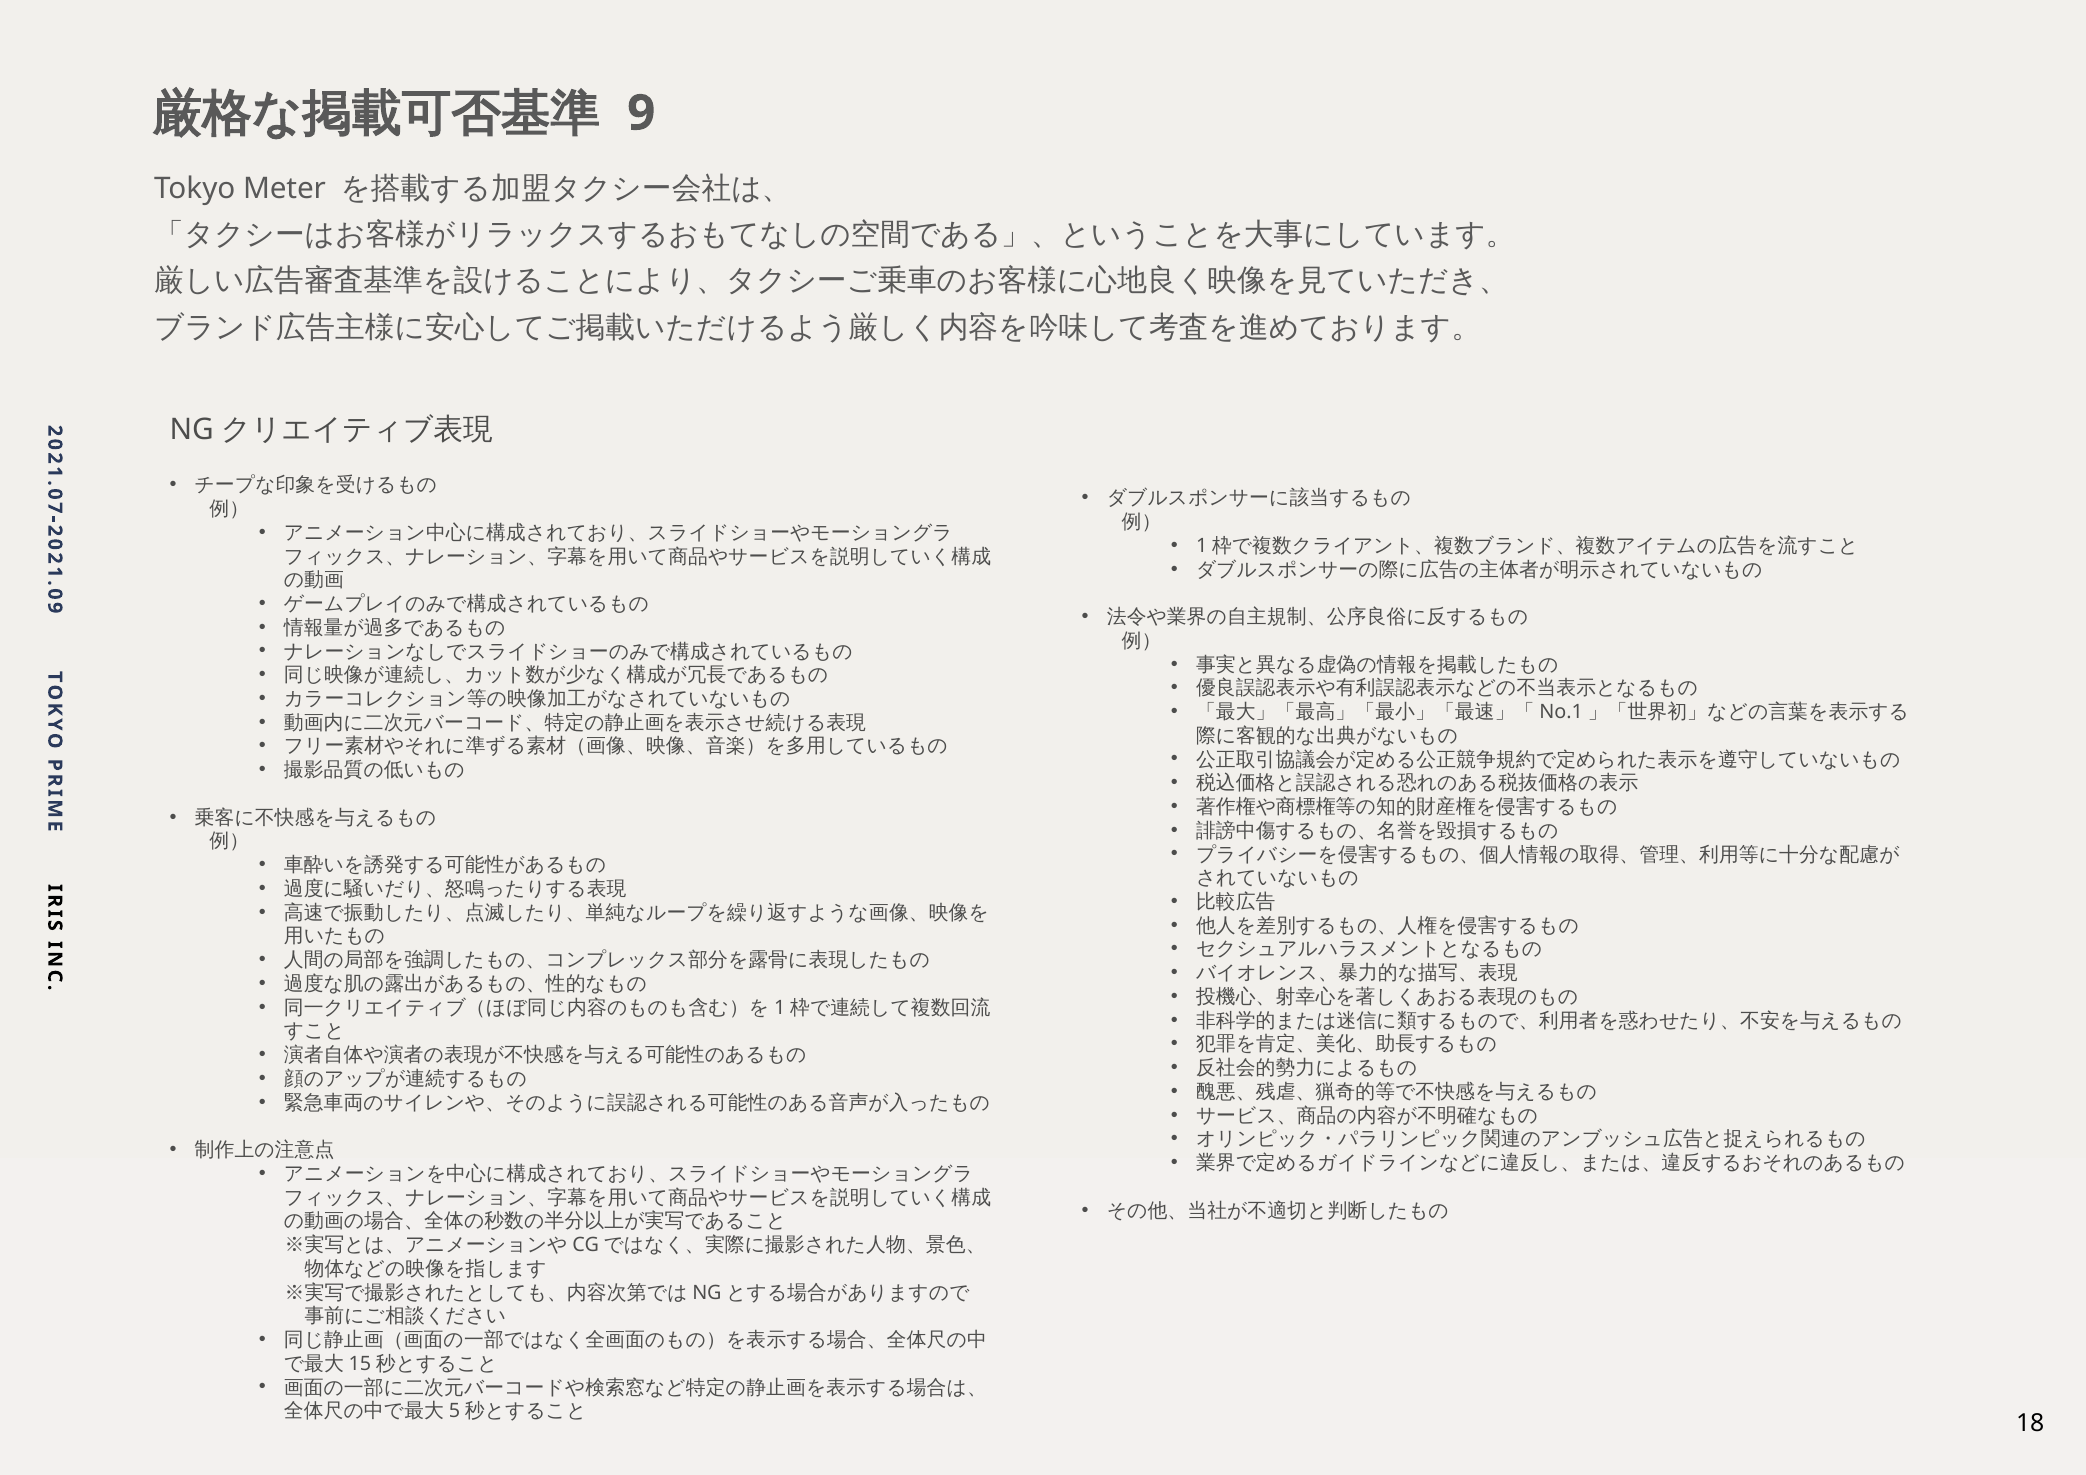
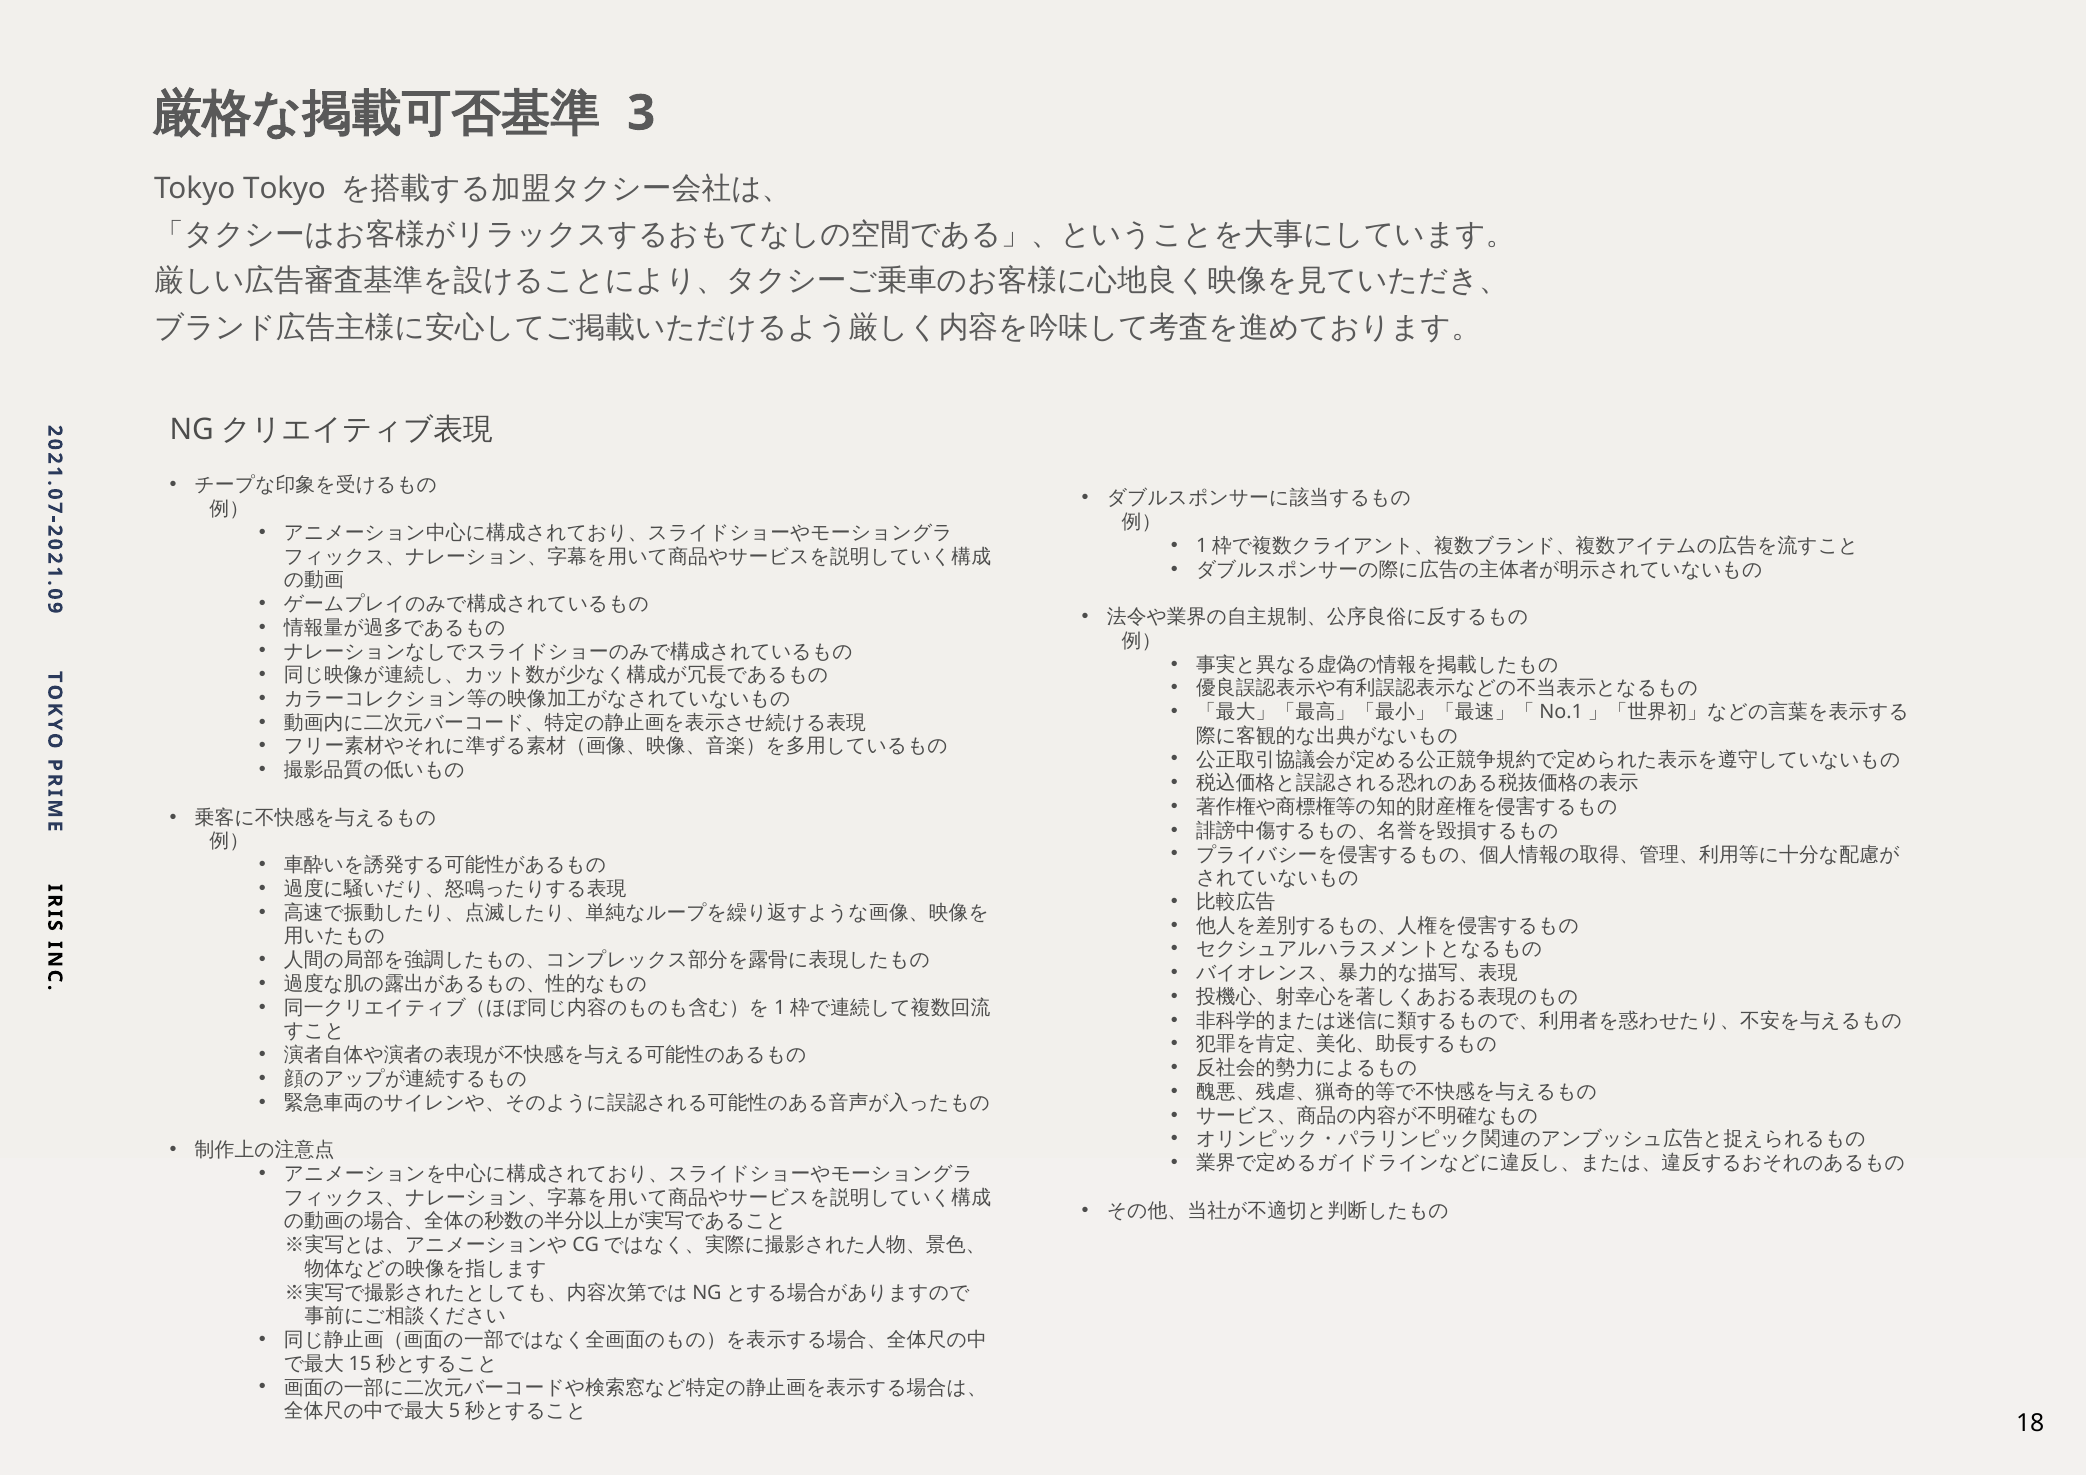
9: 9 -> 3 (641, 113)
Tokyo Meter: Meter -> Tokyo (285, 188)
